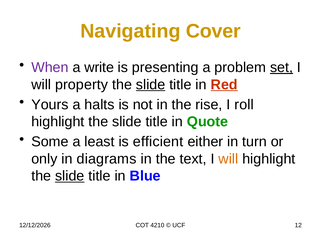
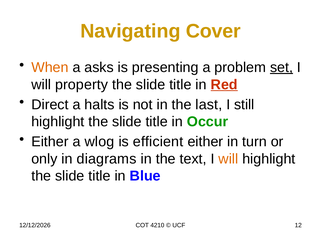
When colour: purple -> orange (50, 67)
write: write -> asks (99, 67)
slide underline: present -> none (151, 84)
Yours: Yours -> Direct (50, 104)
rise: rise -> last (209, 104)
roll: roll -> still (244, 104)
Quote: Quote -> Occur (208, 122)
Some: Some -> Either (50, 142)
least: least -> wlog (99, 142)
slide underline: present -> none (70, 176)
